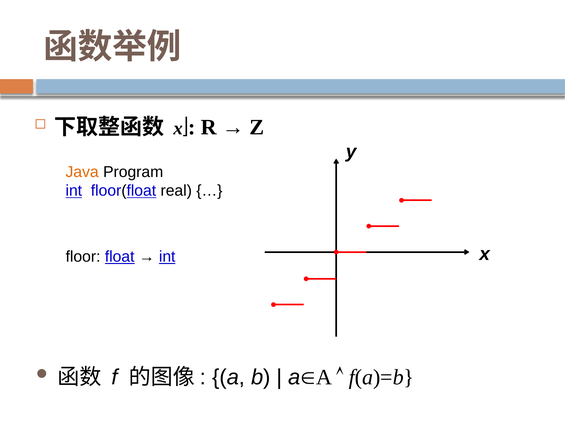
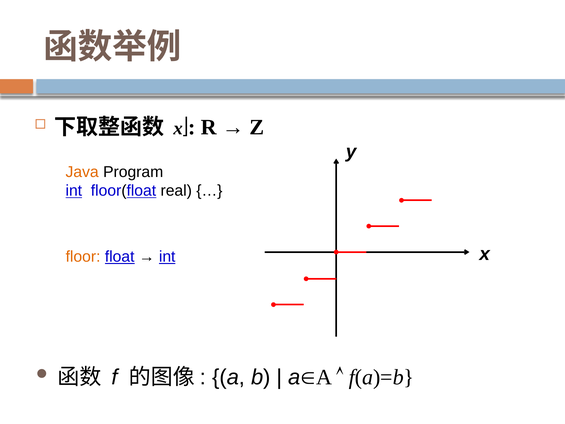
floor colour: black -> orange (83, 256)
